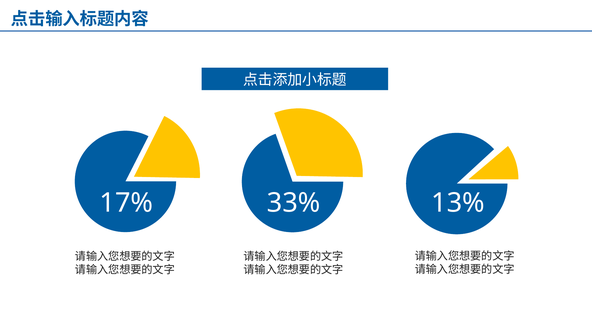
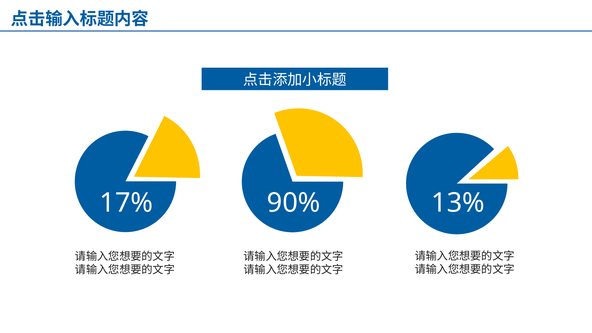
33%: 33% -> 90% (294, 203)
